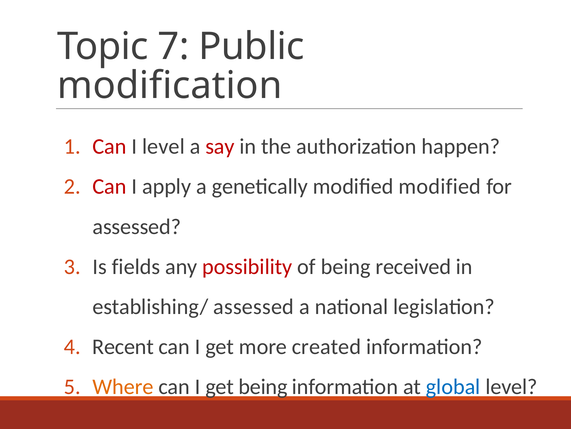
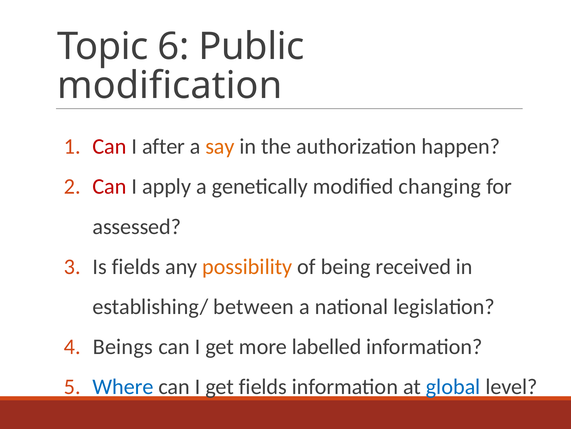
7: 7 -> 6 (173, 46)
I level: level -> after (164, 146)
say colour: red -> orange (220, 146)
modified modified: modified -> changing (440, 186)
possibility colour: red -> orange (247, 266)
establishing/ assessed: assessed -> between (254, 306)
Recent: Recent -> Beings (123, 346)
created: created -> labelled (327, 346)
Where colour: orange -> blue (123, 386)
get being: being -> fields (263, 386)
